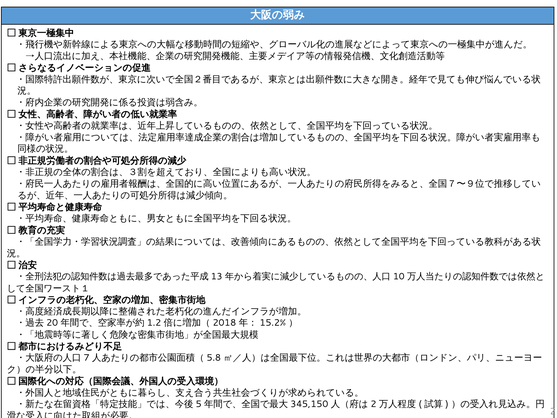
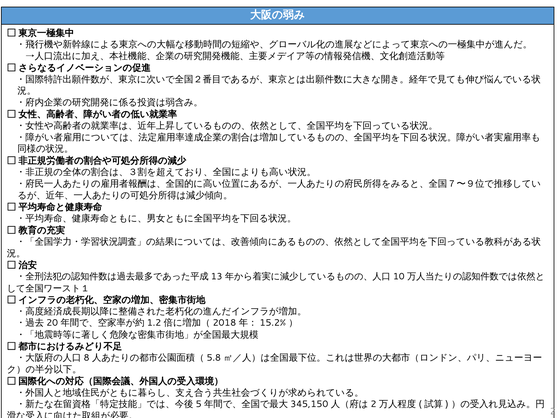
7: 7 -> 8 (87, 357)
